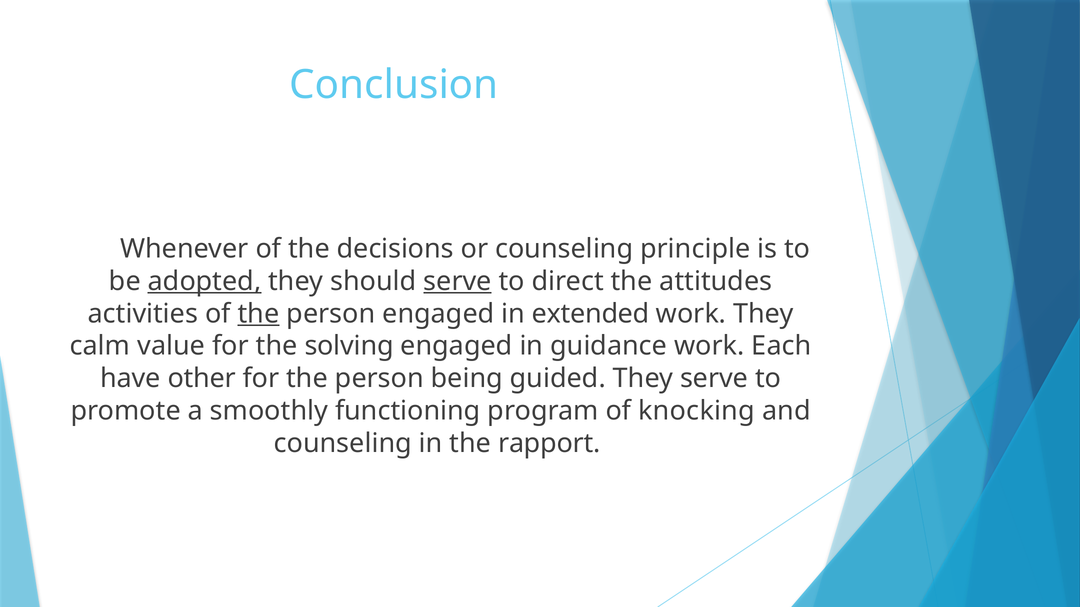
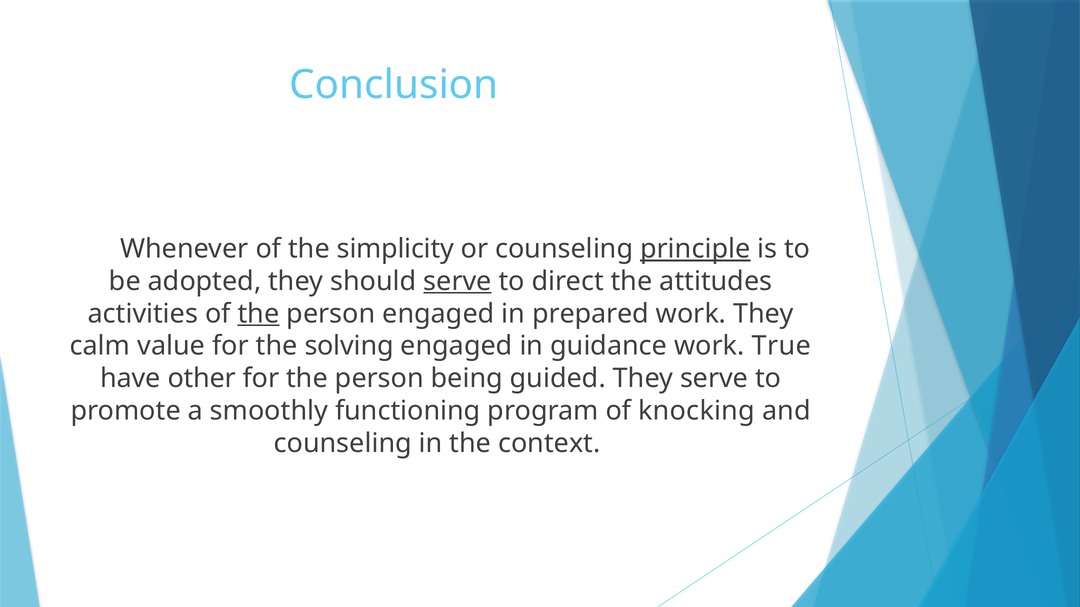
decisions: decisions -> simplicity (395, 249)
principle underline: none -> present (695, 249)
adopted underline: present -> none (205, 282)
extended: extended -> prepared (591, 314)
Each: Each -> True (781, 346)
rapport: rapport -> context (549, 444)
